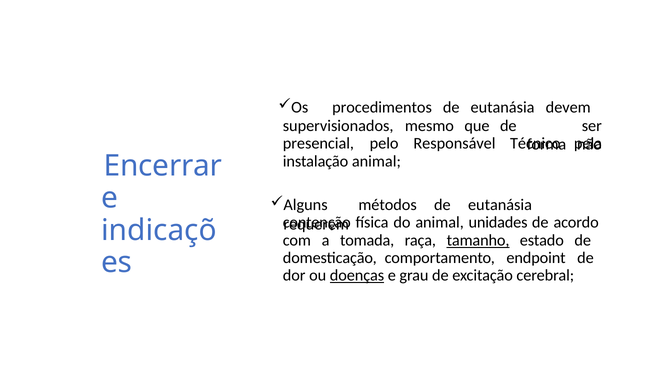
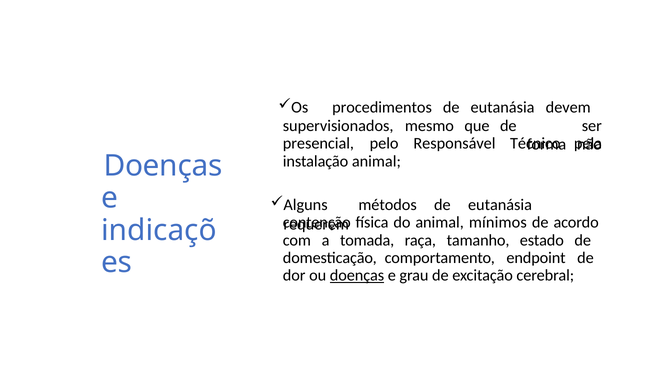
Encerrar: Encerrar -> Doenças (163, 166)
unidades: unidades -> mínimos (498, 223)
tamanho underline: present -> none (478, 241)
